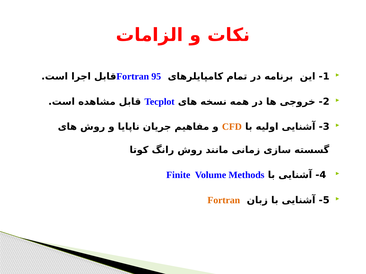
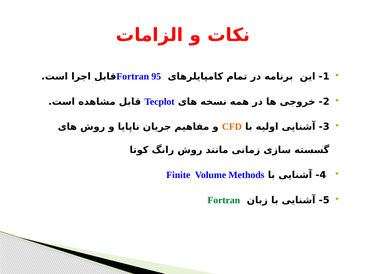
Fortran colour: orange -> green (224, 201)
